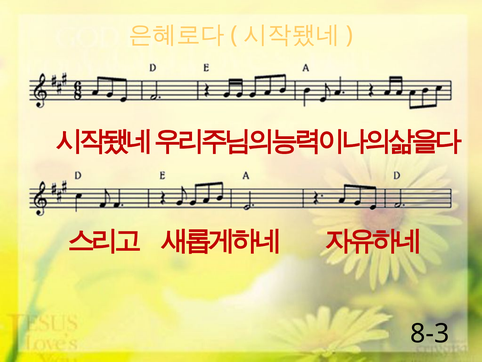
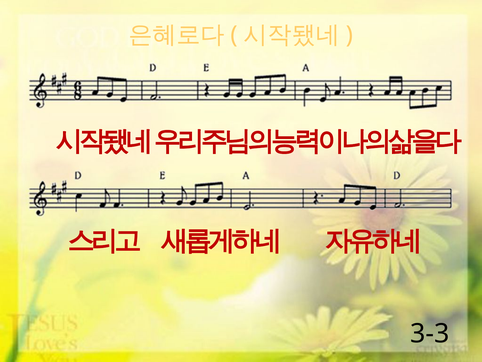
8-3: 8-3 -> 3-3 (430, 333)
